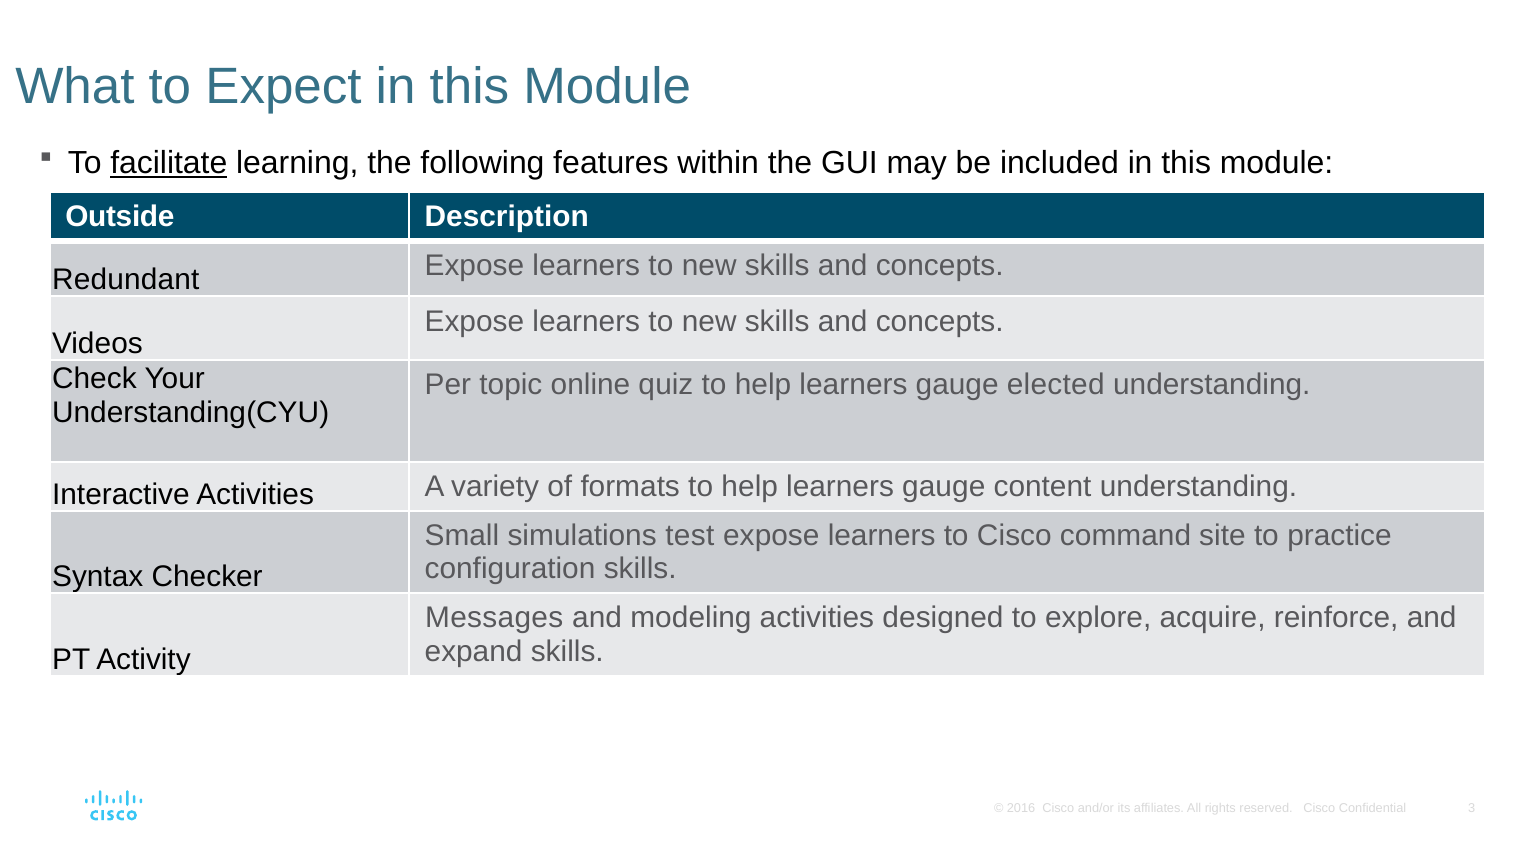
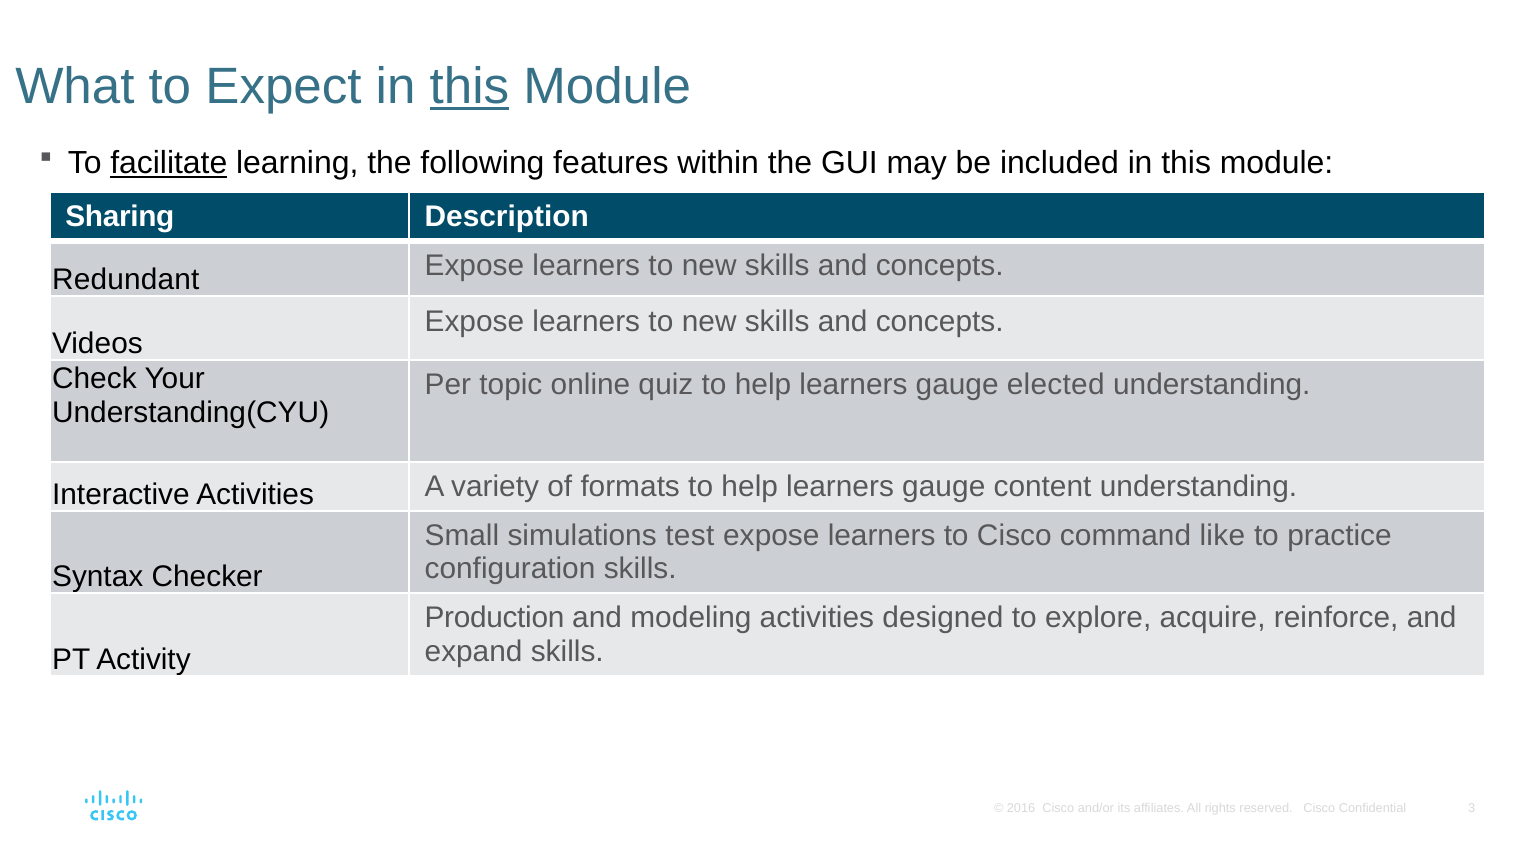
this underline: none -> present (469, 86)
Outside: Outside -> Sharing (120, 217)
site: site -> like (1222, 536)
Messages: Messages -> Production (494, 618)
